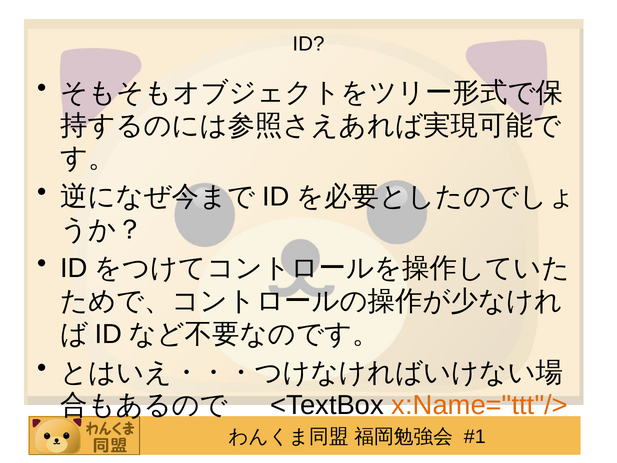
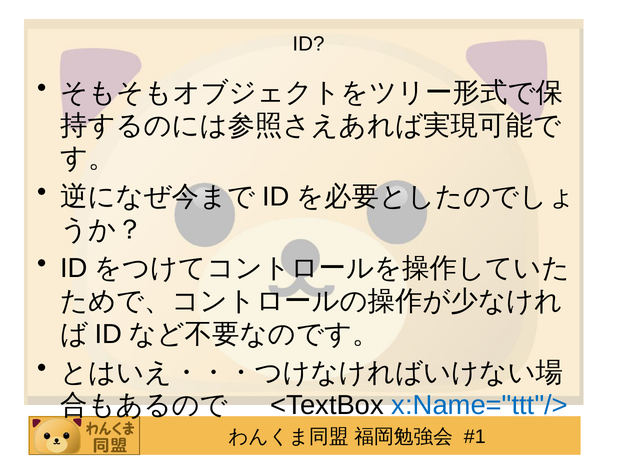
x:Name="ttt"/> colour: orange -> blue (480, 405)
